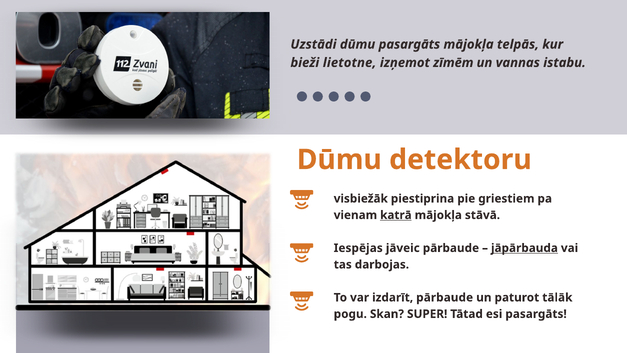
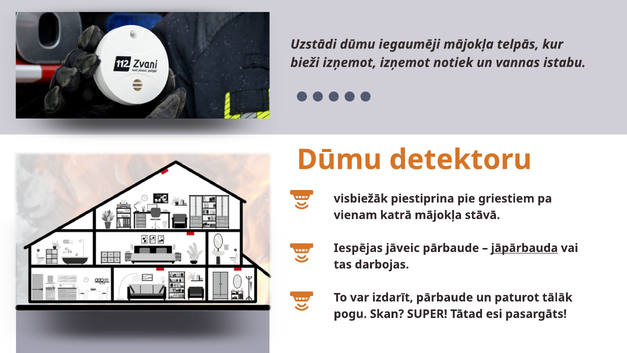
dūmu pasargāts: pasargāts -> iegaumēji (409, 44)
bieži lietotne: lietotne -> izņemot (350, 63)
zīmēm: zīmēm -> notiek (453, 63)
katrā underline: present -> none (396, 215)
